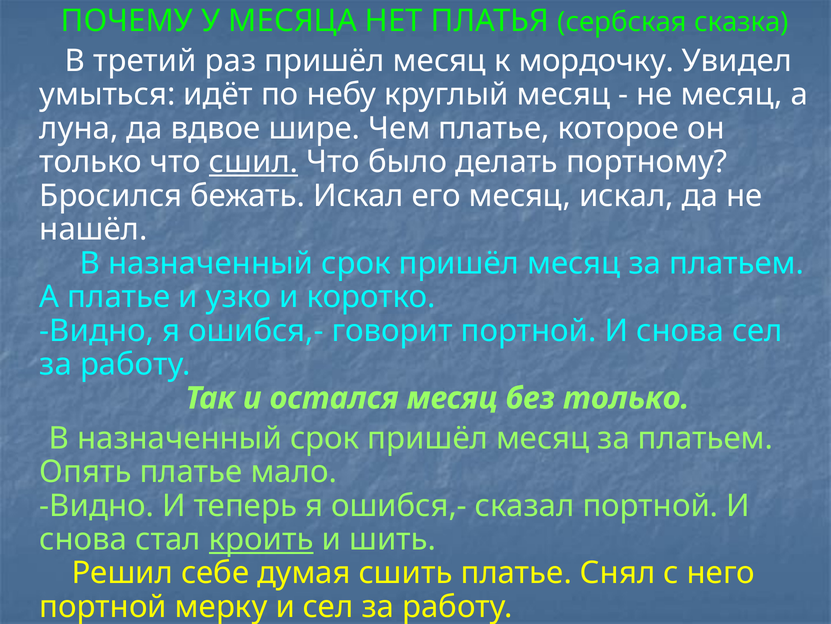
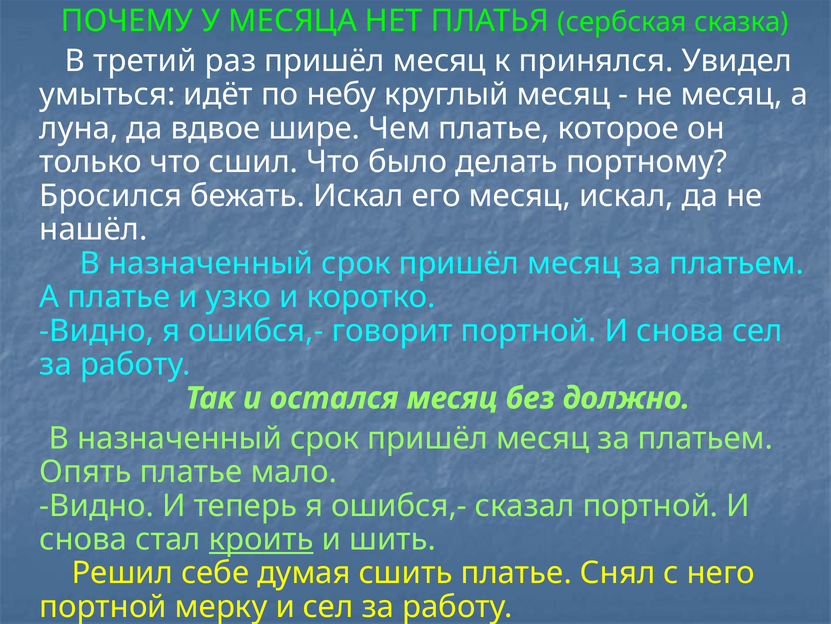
мордочку: мордочку -> принялся (596, 61)
сшил underline: present -> none (254, 162)
без только: только -> должно (626, 398)
